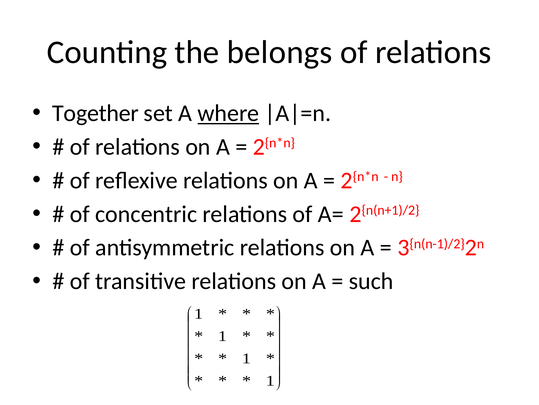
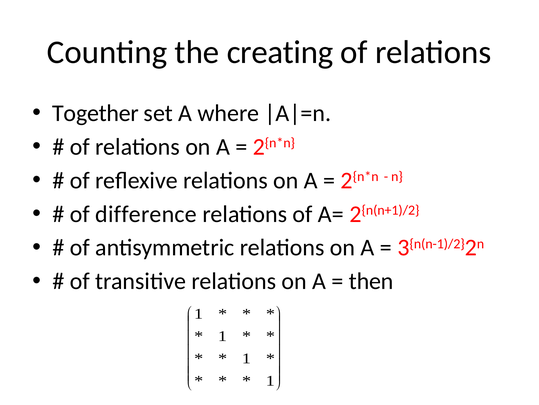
belongs: belongs -> creating (280, 52)
where underline: present -> none (228, 113)
concentric: concentric -> difference (146, 214)
such: such -> then (371, 281)
